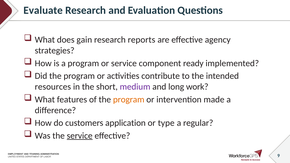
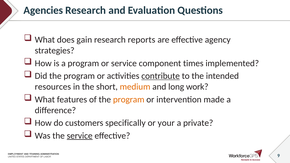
Evaluate: Evaluate -> Agencies (43, 10)
ready: ready -> times (193, 63)
contribute underline: none -> present (161, 76)
medium colour: purple -> orange (135, 87)
application: application -> specifically (125, 123)
type: type -> your (166, 123)
regular: regular -> private (198, 123)
